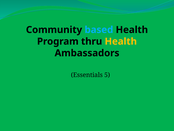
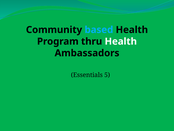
Health colour: yellow -> white (121, 41)
